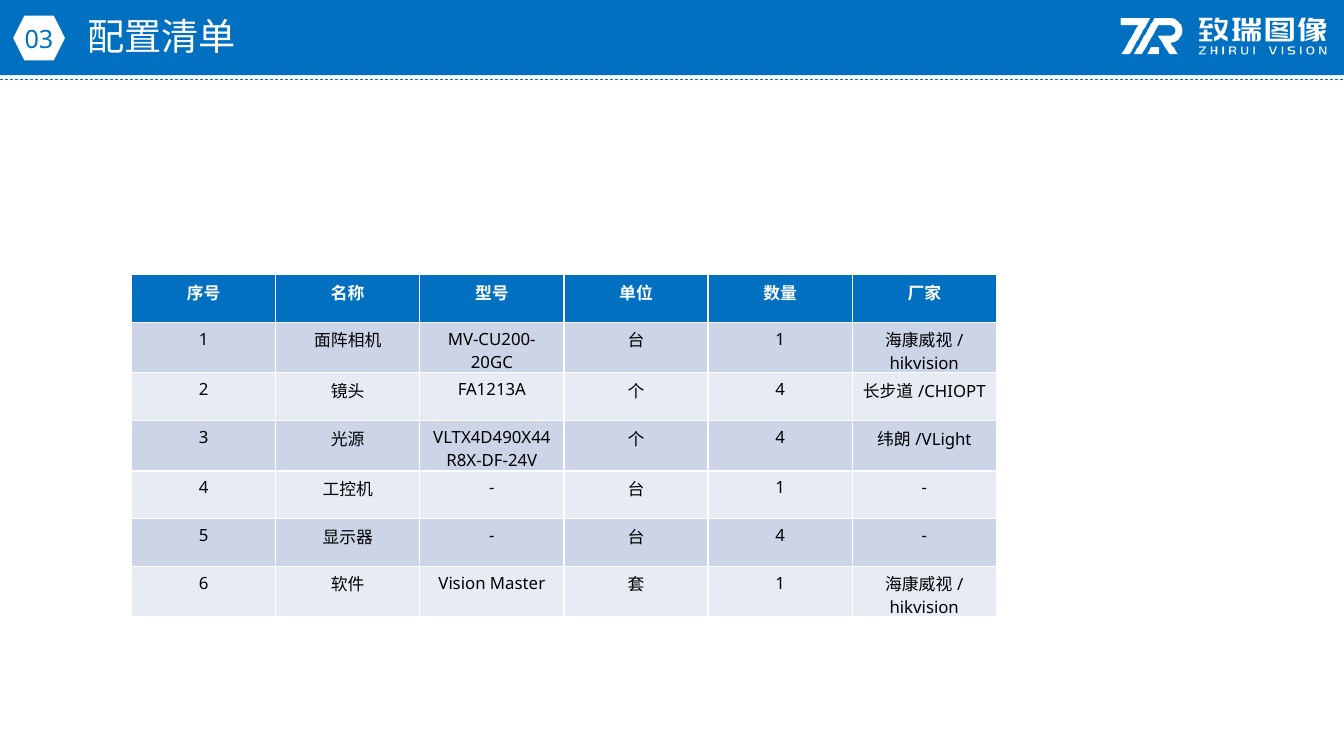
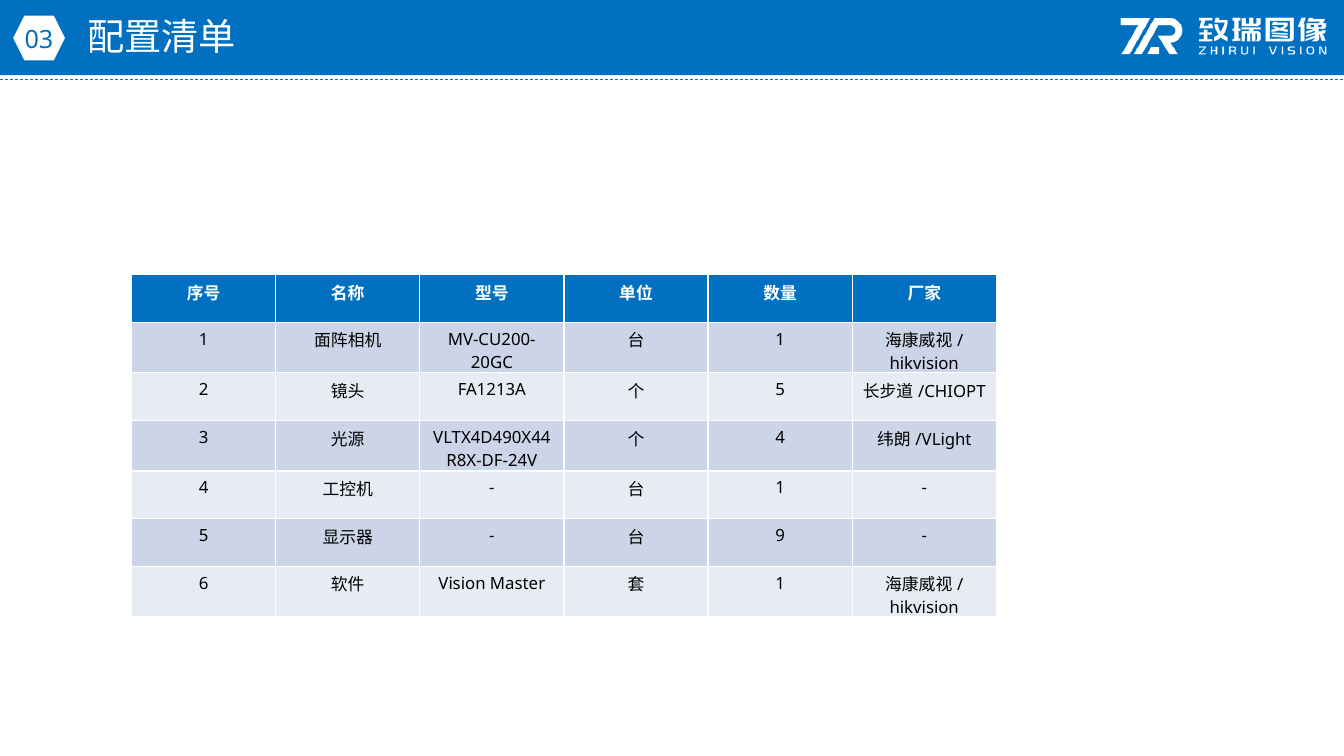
4: 4 -> 5 (780, 390)
4: 4 -> 9 (780, 536)
